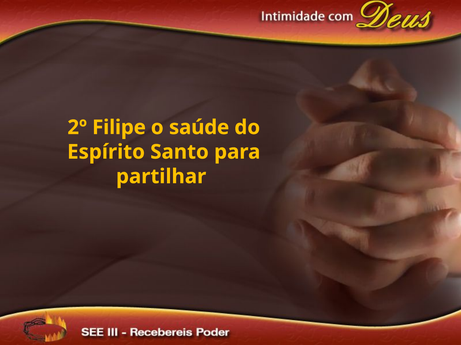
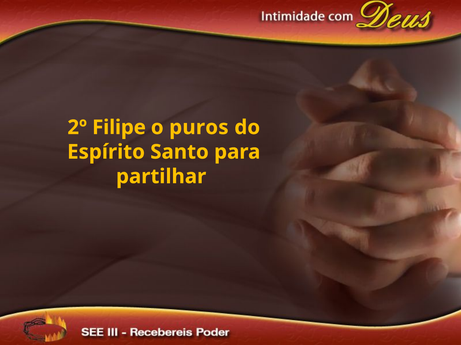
saúde: saúde -> puros (199, 128)
